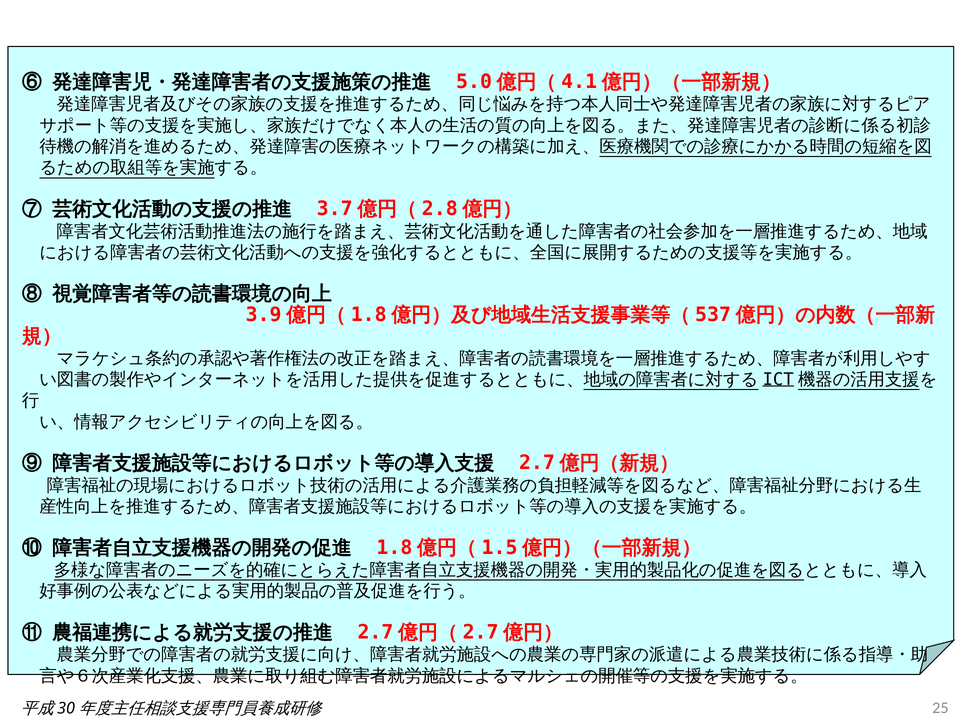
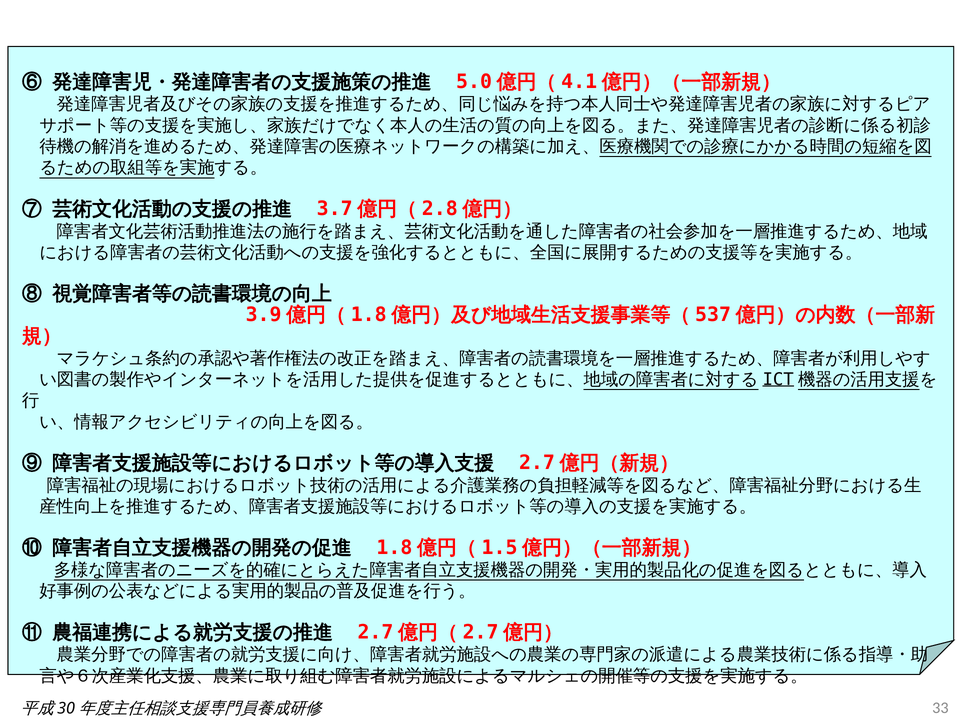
25: 25 -> 33 (940, 708)
